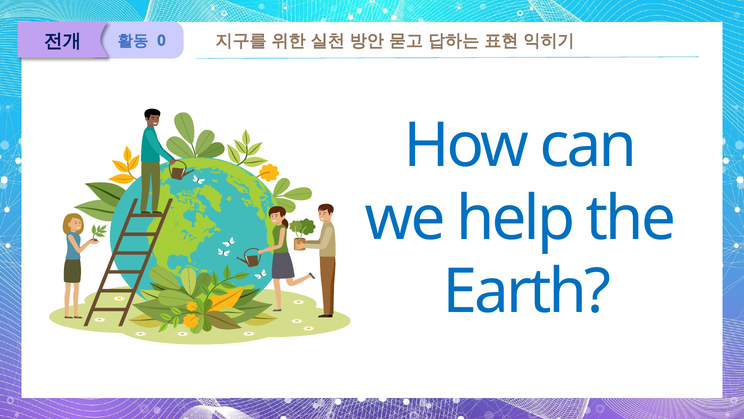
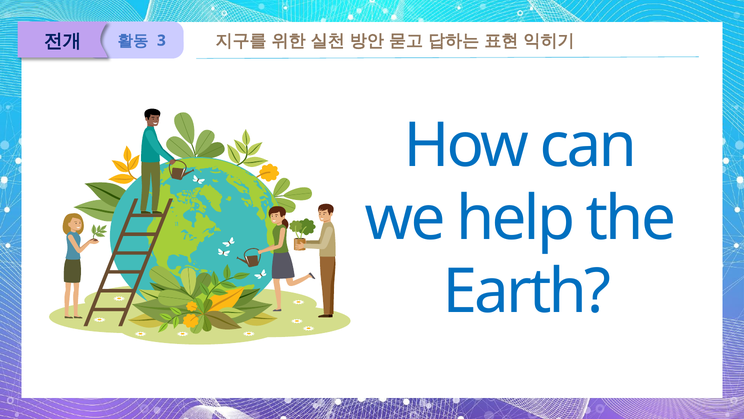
0: 0 -> 3 (161, 41)
